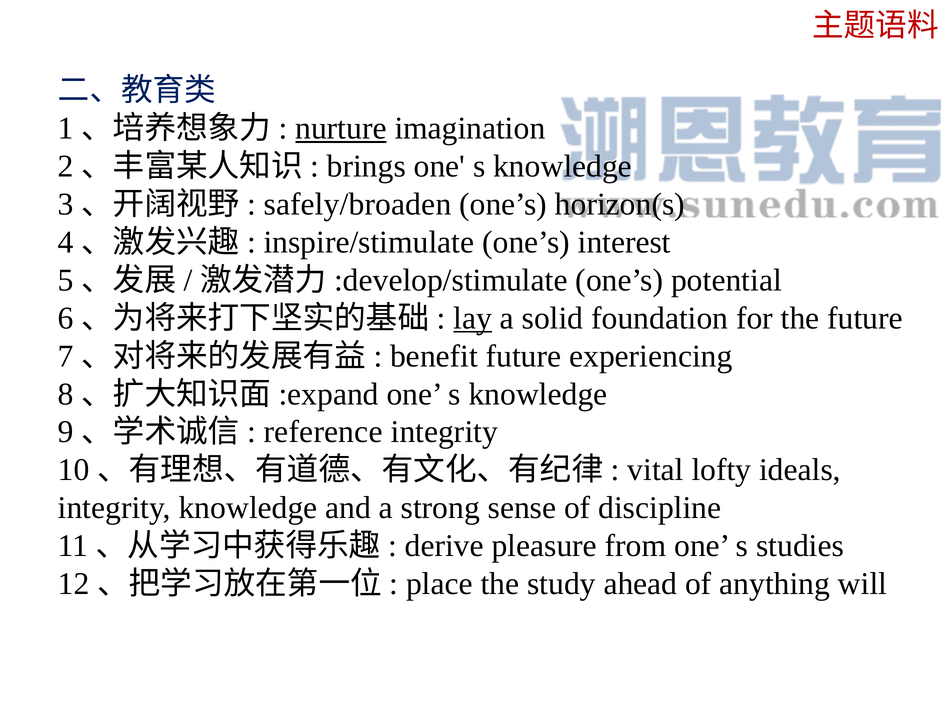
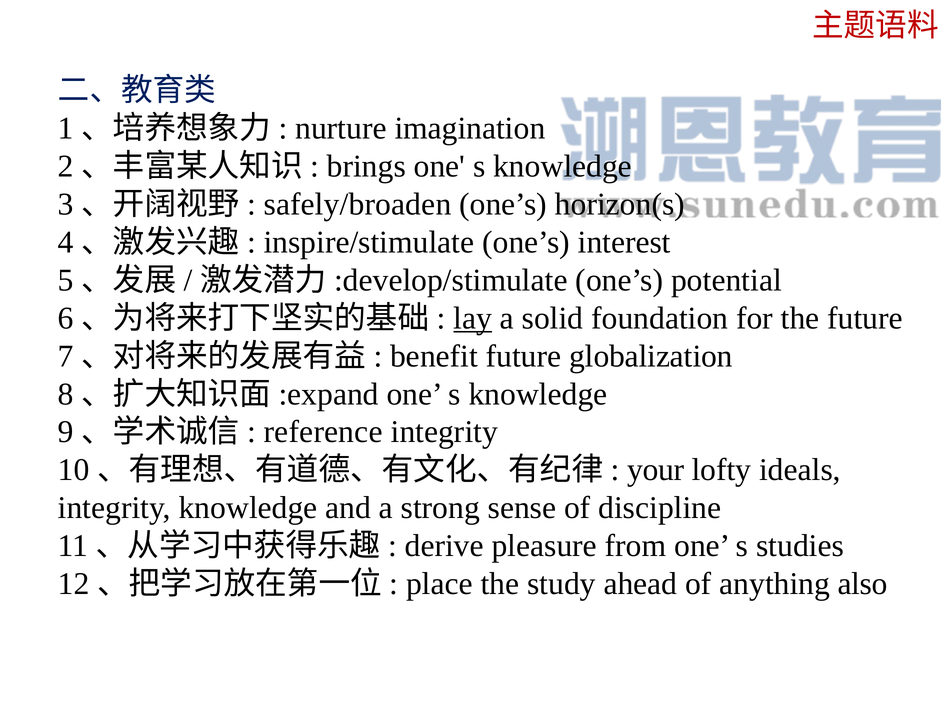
nurture underline: present -> none (341, 128)
experiencing: experiencing -> globalization (651, 356)
vital: vital -> your (656, 470)
will: will -> also (863, 584)
